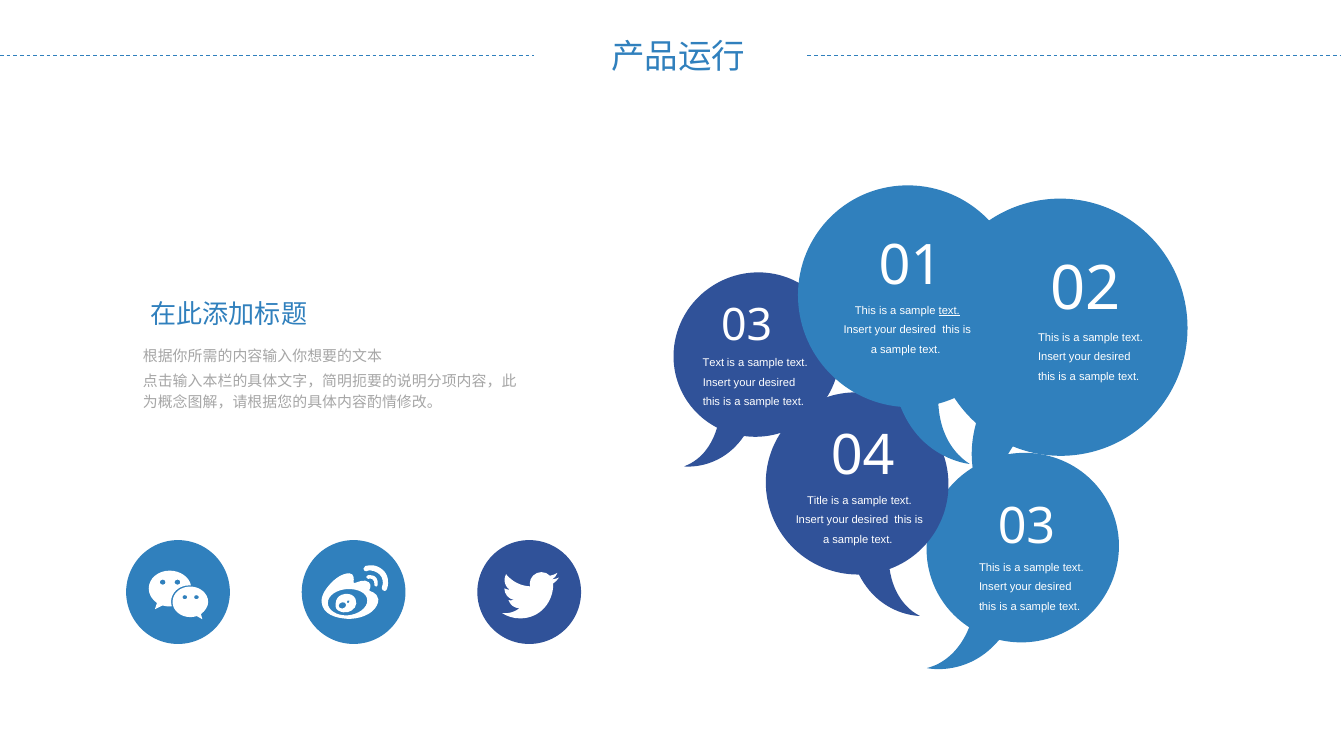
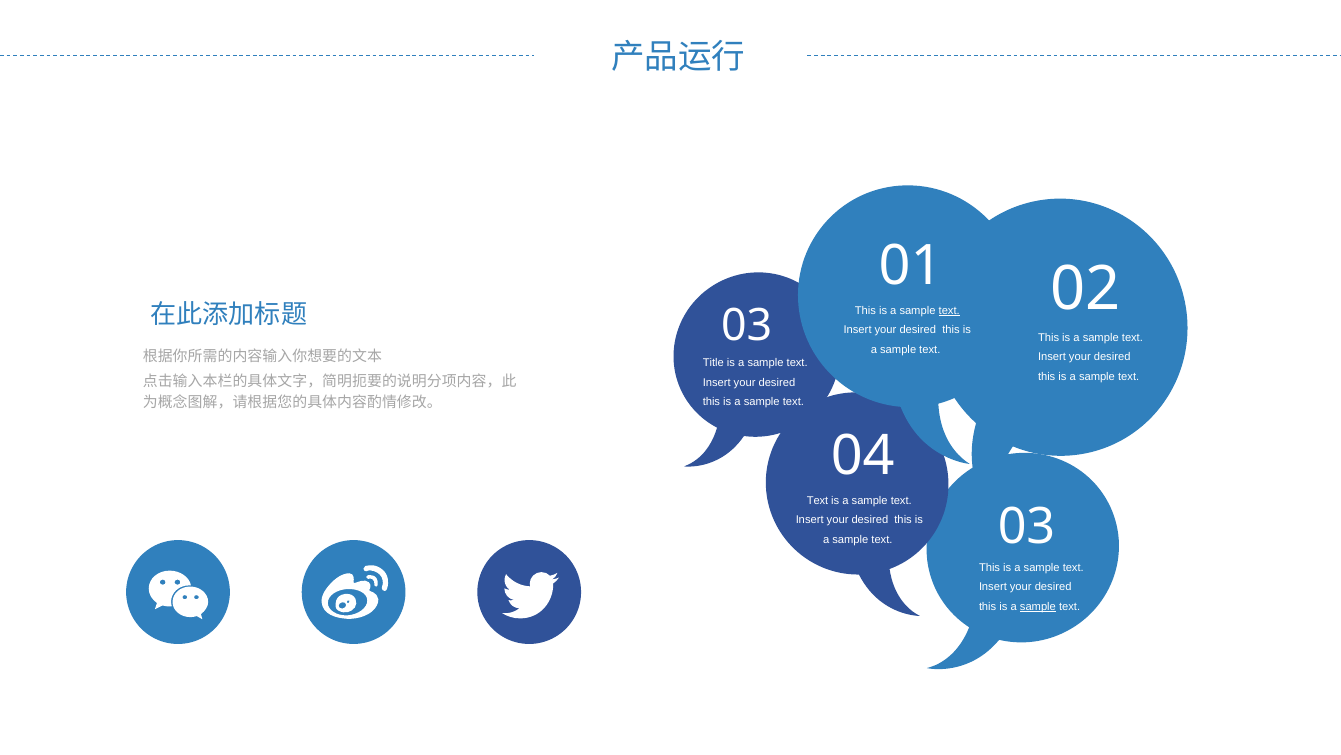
Text: Text -> Title (713, 363)
Title: Title -> Text (818, 500)
sample underline: none -> present (1038, 606)
